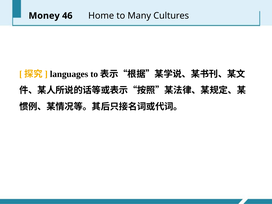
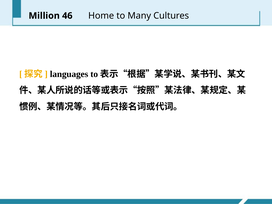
Money: Money -> Million (44, 16)
